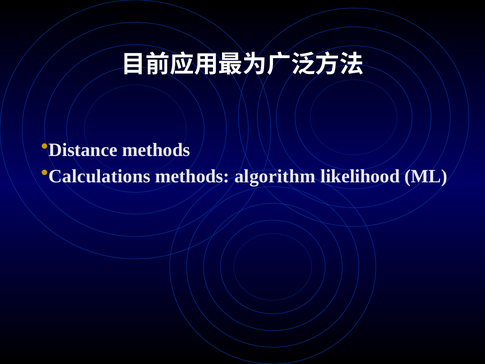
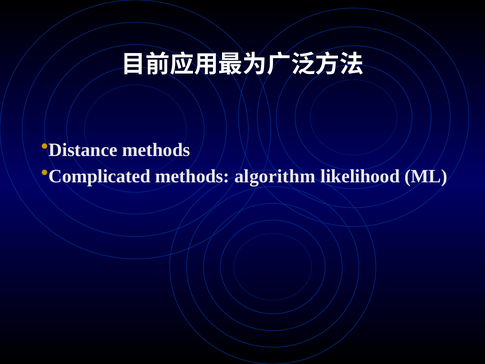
Calculations: Calculations -> Complicated (100, 176)
